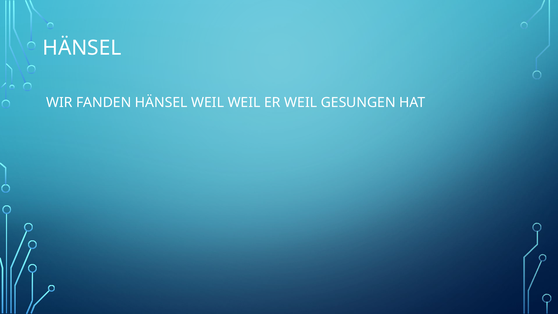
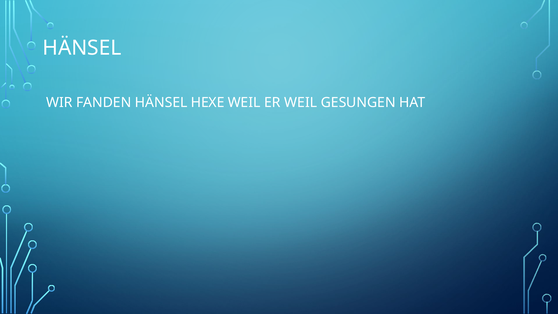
HÄNSEL WEIL: WEIL -> HEXE (208, 103)
